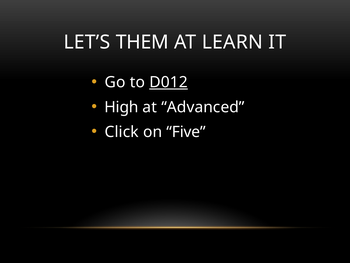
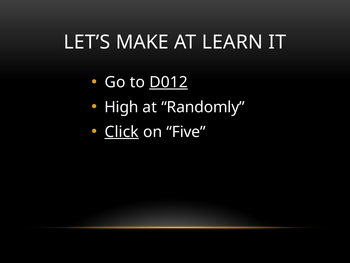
THEM: THEM -> MAKE (142, 42)
Advanced: Advanced -> Randomly (203, 107)
Click underline: none -> present (122, 132)
